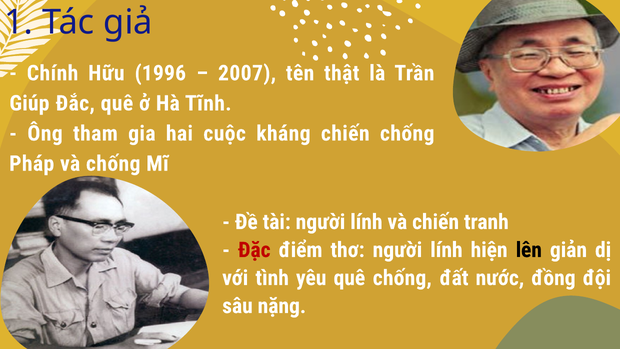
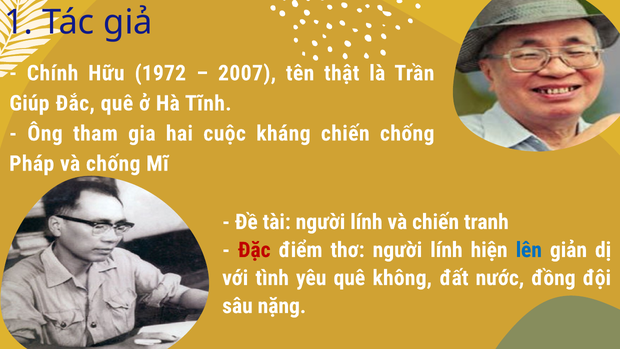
1996: 1996 -> 1972 (160, 73)
lên colour: black -> blue (529, 250)
quê chống: chống -> không (402, 278)
